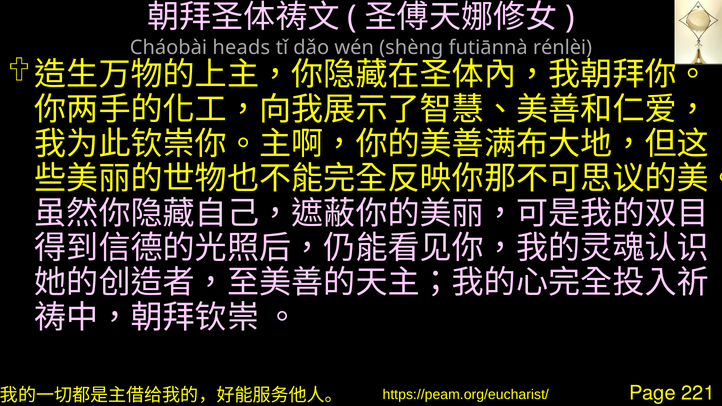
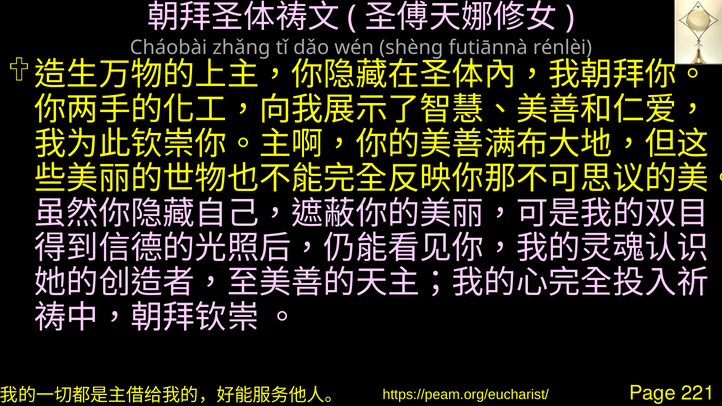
heads: heads -> zhǎng (241, 48)
